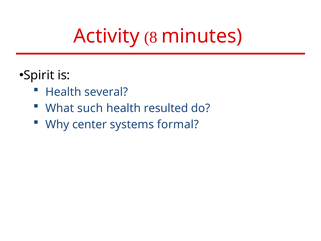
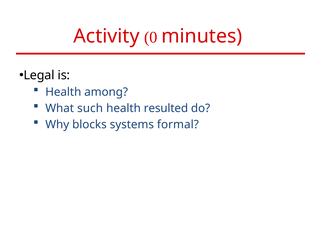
8: 8 -> 0 (151, 37)
Spirit: Spirit -> Legal (39, 75)
several: several -> among (106, 92)
center: center -> blocks (89, 124)
